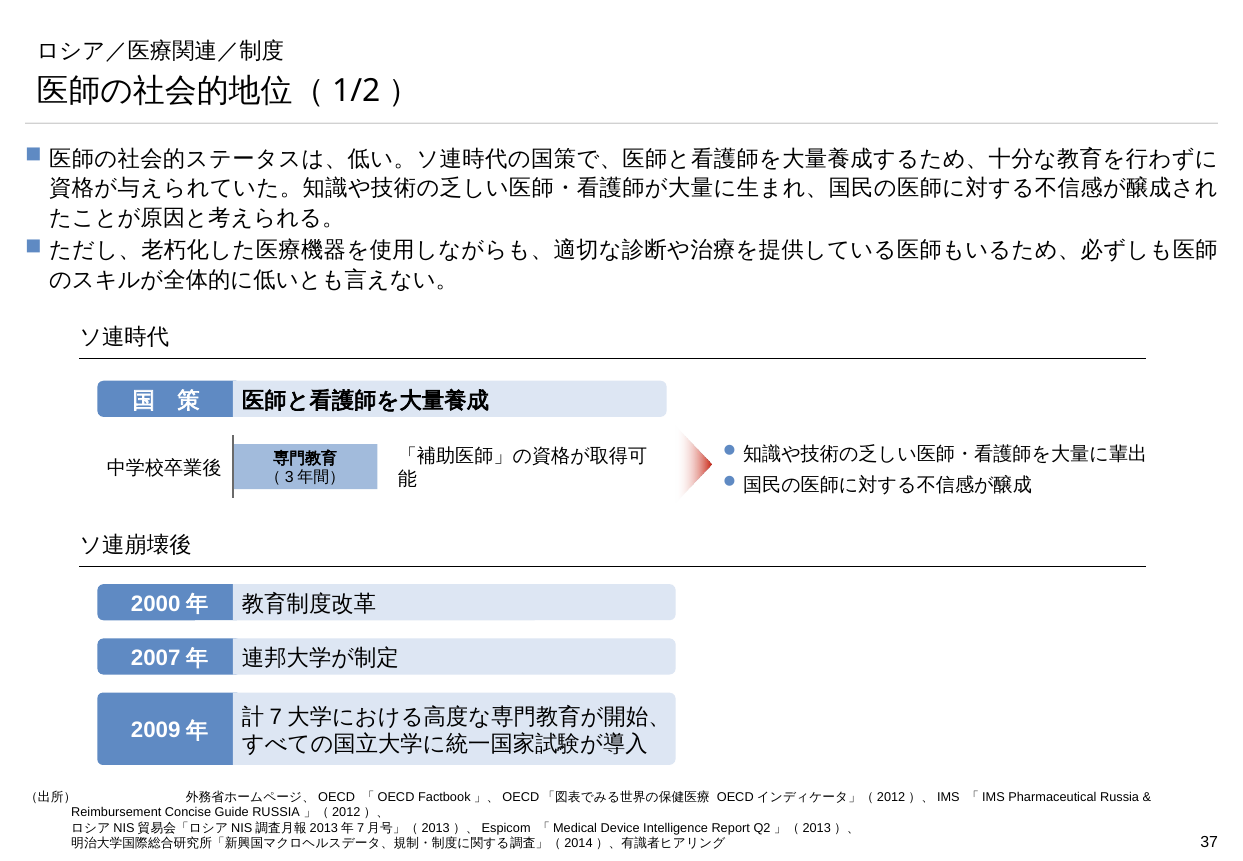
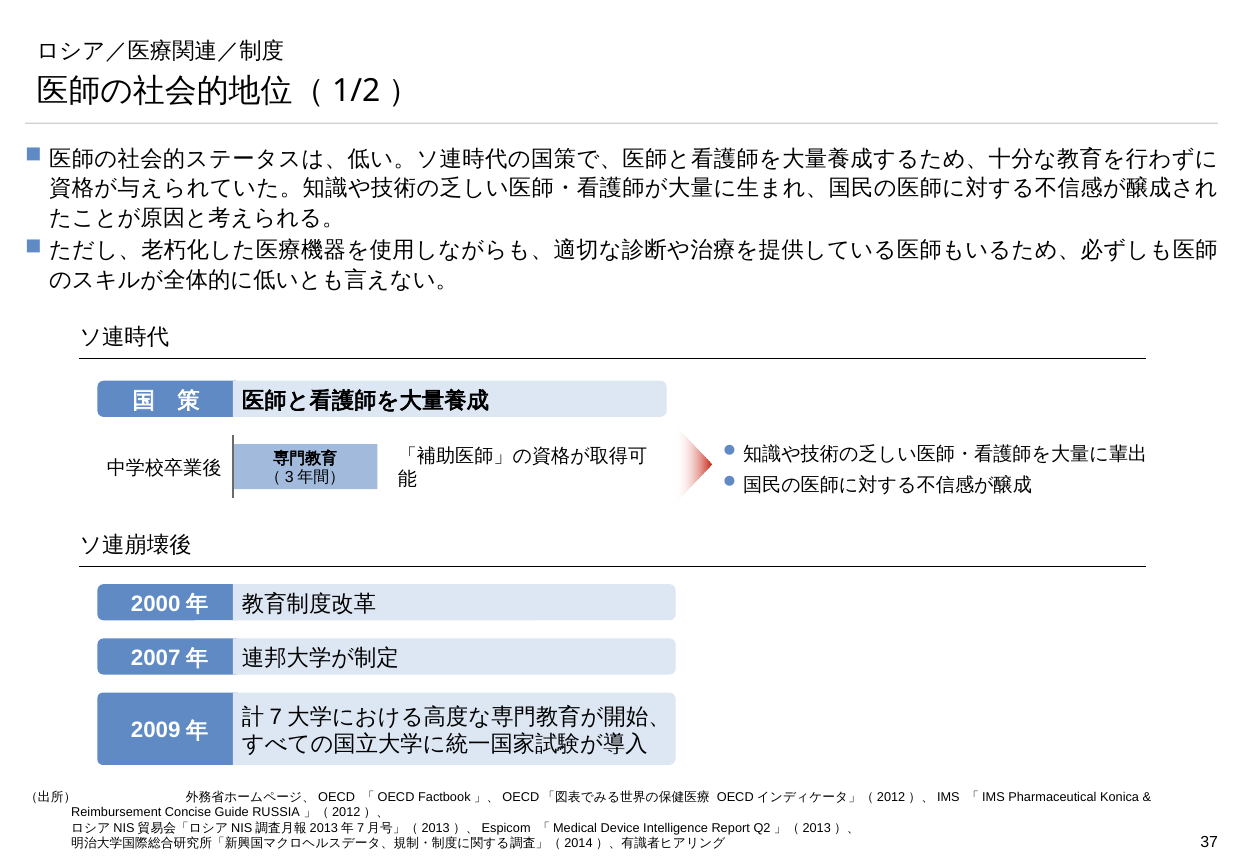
Pharmaceutical Russia: Russia -> Konica (1120, 797)
